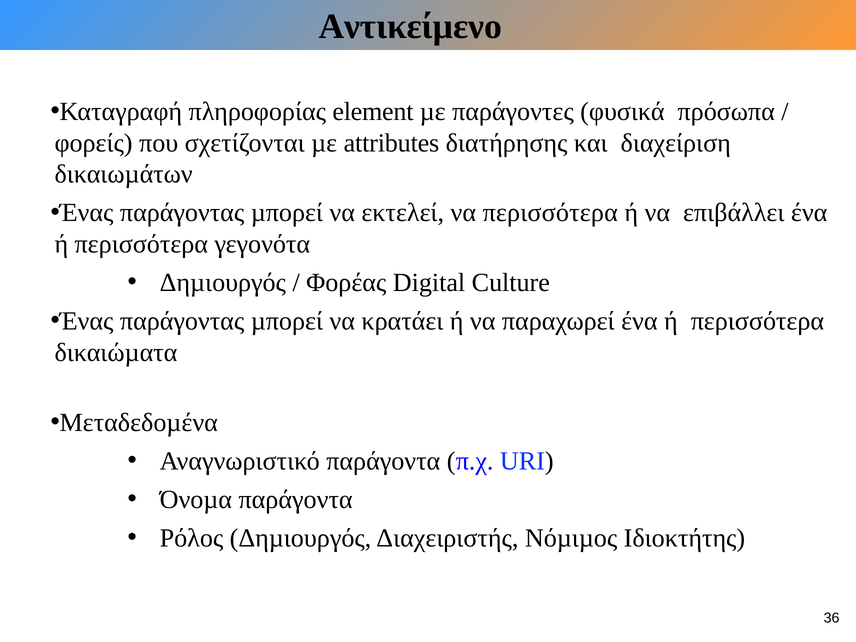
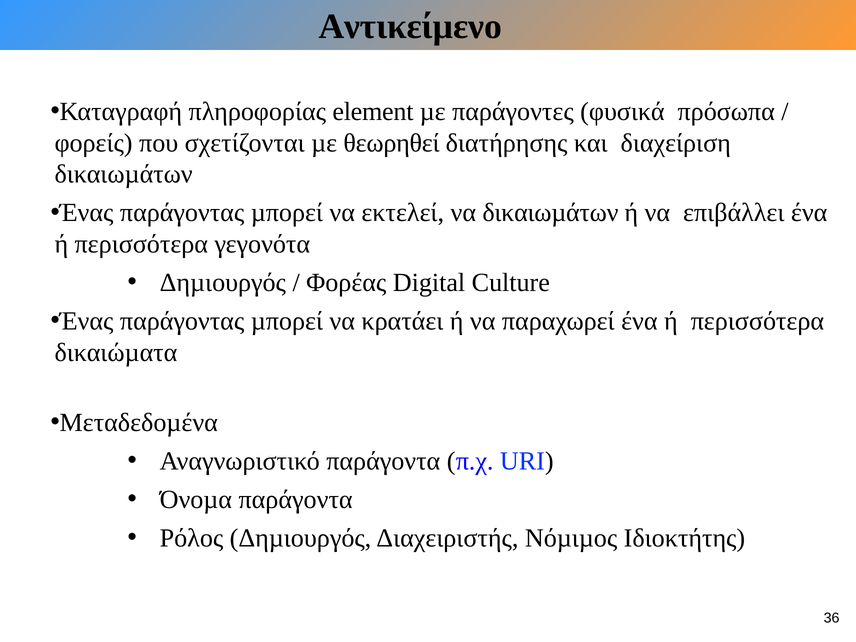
attributes: attributes -> θεωρηθεί (392, 143)
να περισσότερα: περισσότερα -> δικαιωµάτων (550, 213)
